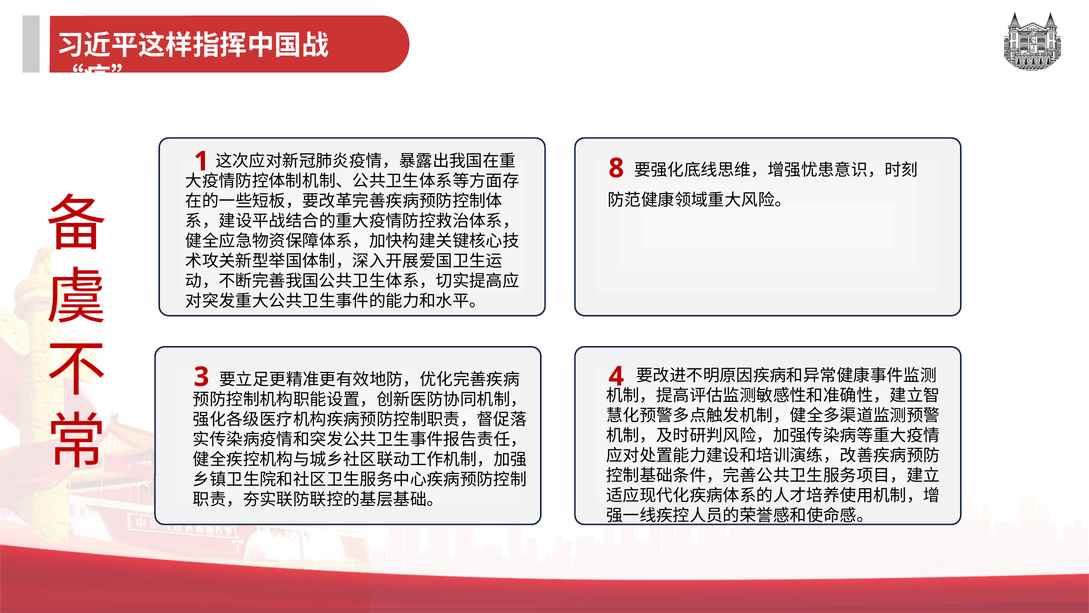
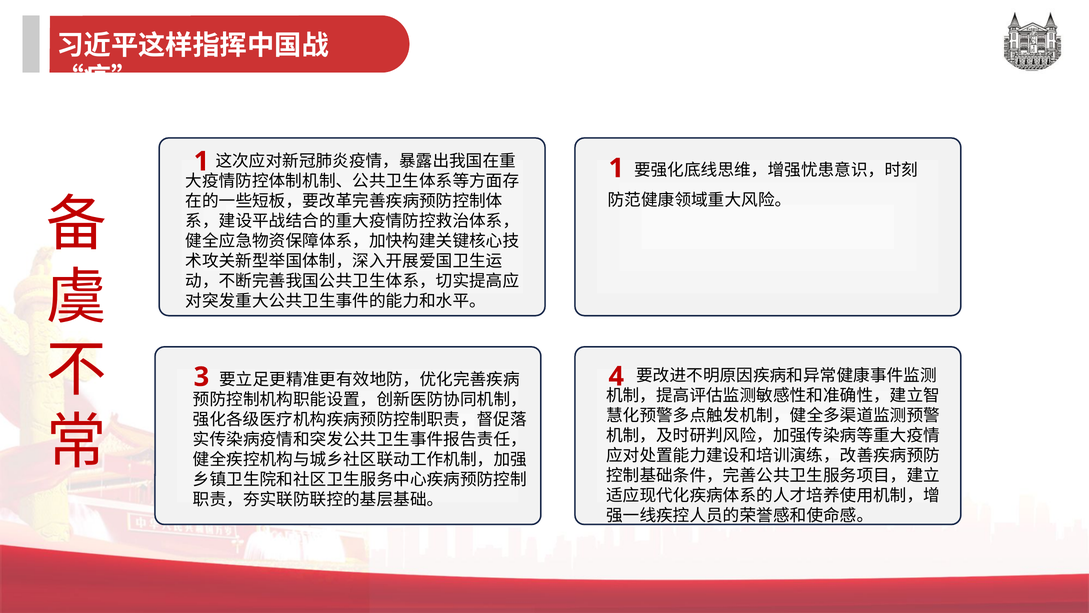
1 8: 8 -> 1 (616, 168)
